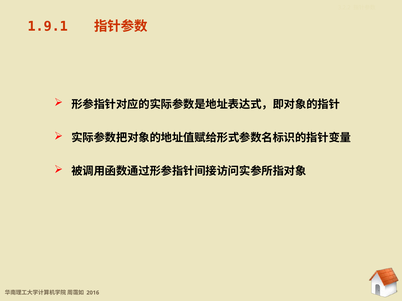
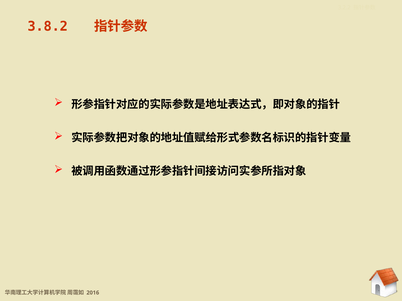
1.9.1: 1.9.1 -> 3.8.2 (48, 26)
